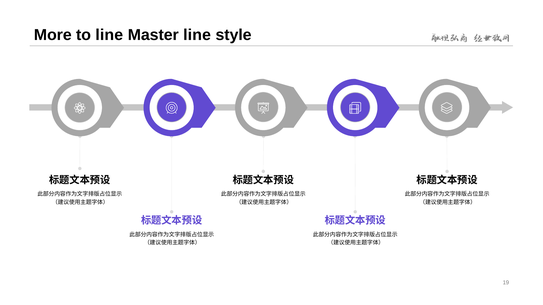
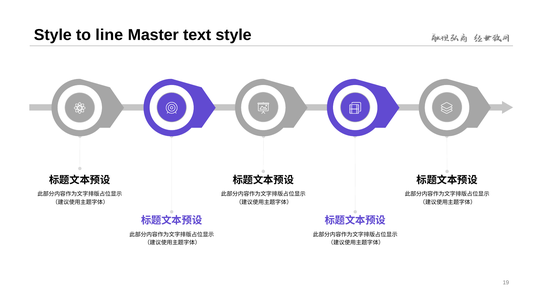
More: More -> Style (53, 35)
Master line: line -> text (197, 35)
